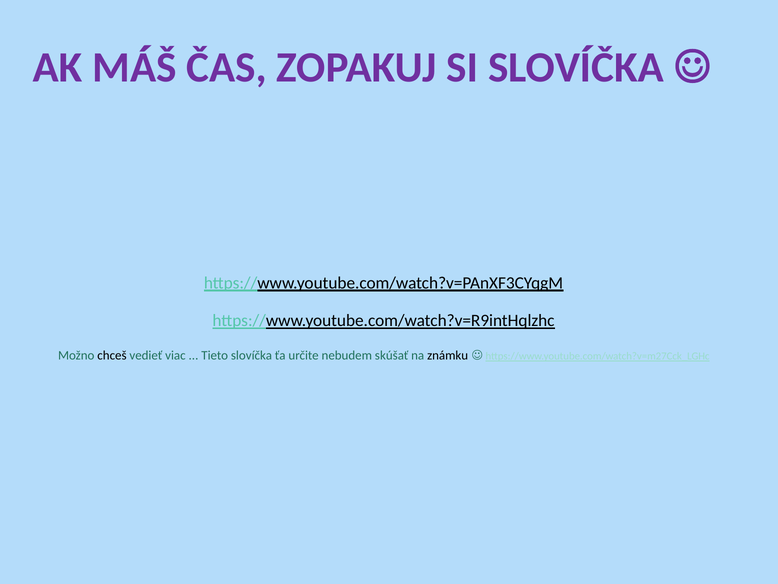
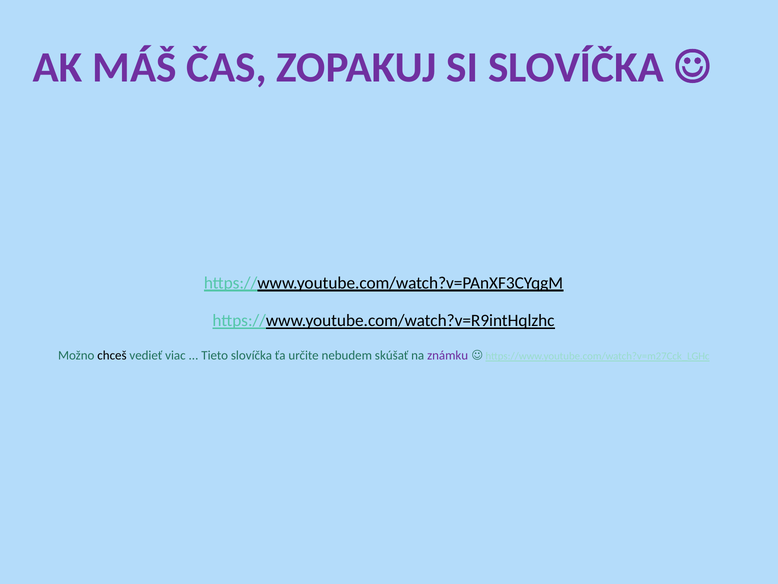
známku colour: black -> purple (448, 355)
